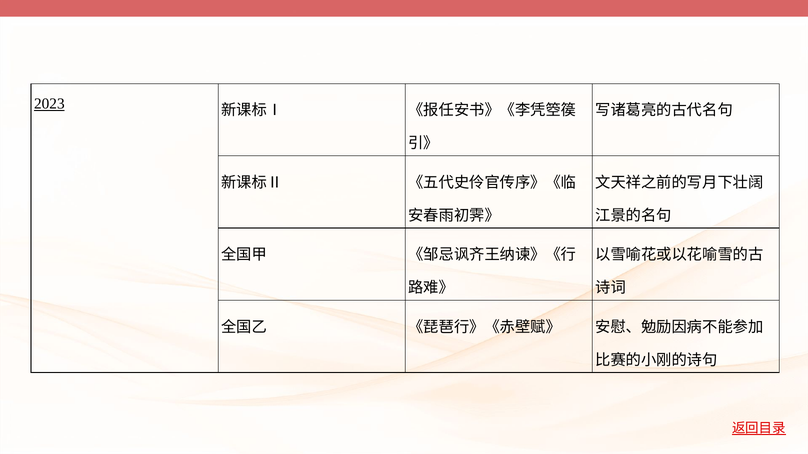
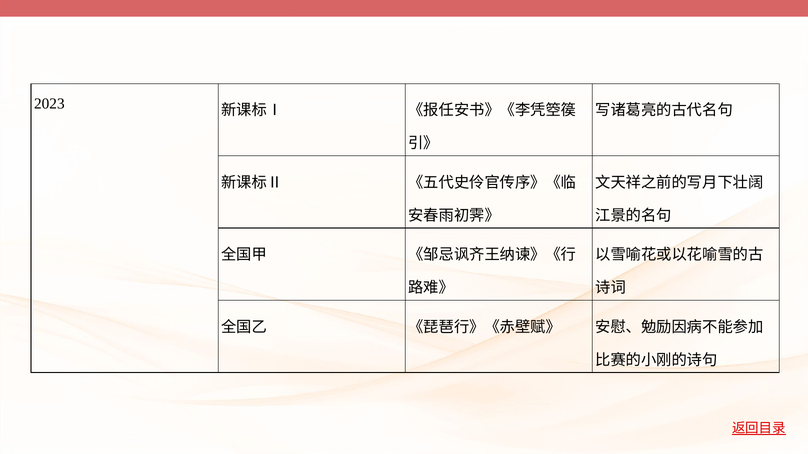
2023 underline: present -> none (49, 104)
